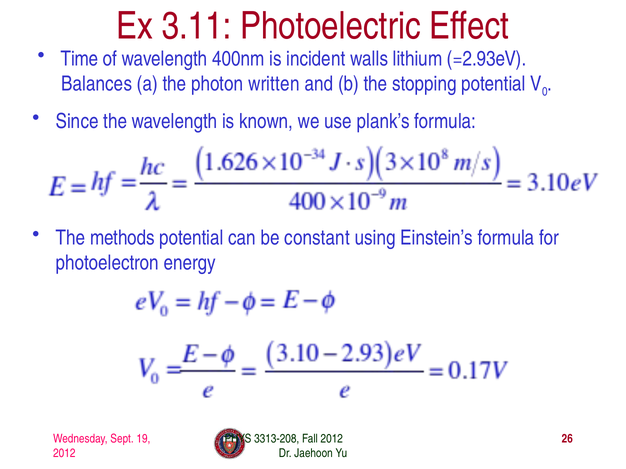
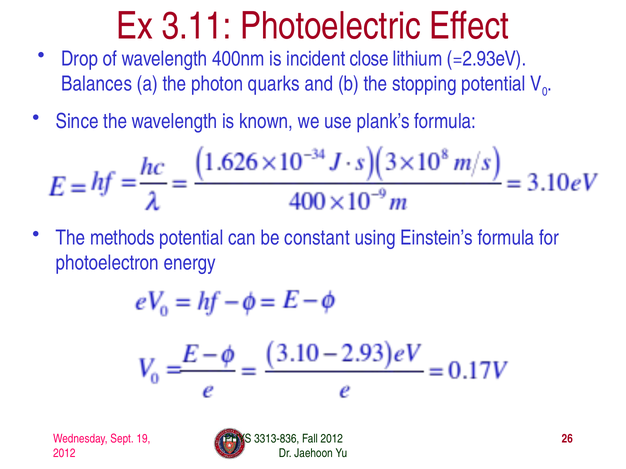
Time: Time -> Drop (80, 59)
walls: walls -> close (369, 59)
written: written -> quarks (274, 84)
3313-208: 3313-208 -> 3313-836 (277, 439)
